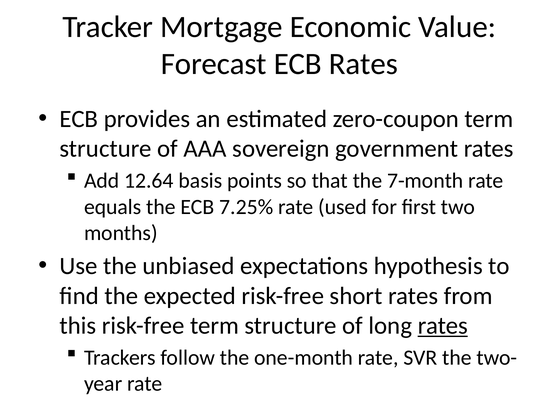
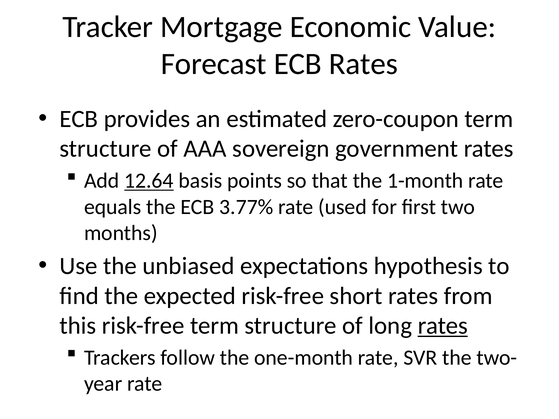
12.64 underline: none -> present (149, 181)
7-month: 7-month -> 1-month (425, 181)
7.25%: 7.25% -> 3.77% (246, 207)
